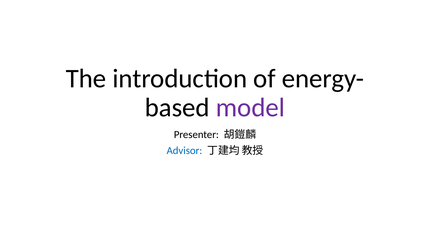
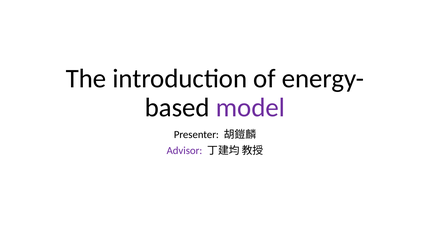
Advisor colour: blue -> purple (184, 150)
